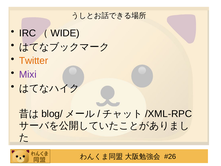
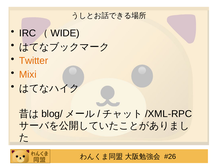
Mixi colour: purple -> orange (28, 74)
